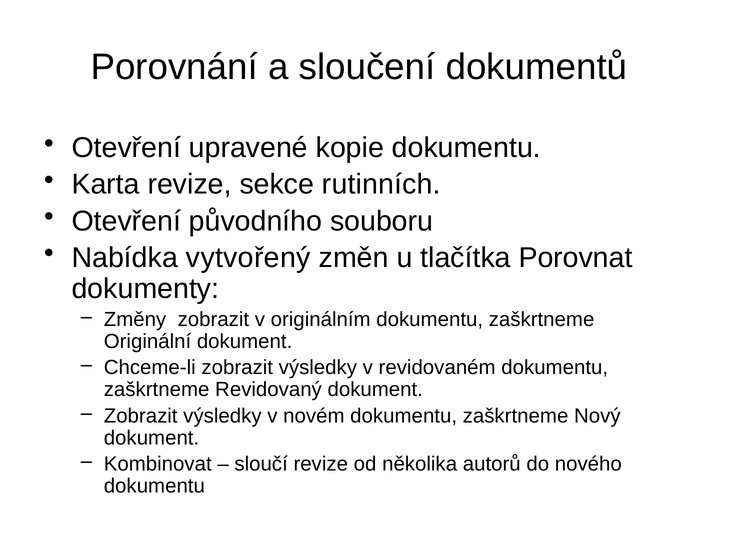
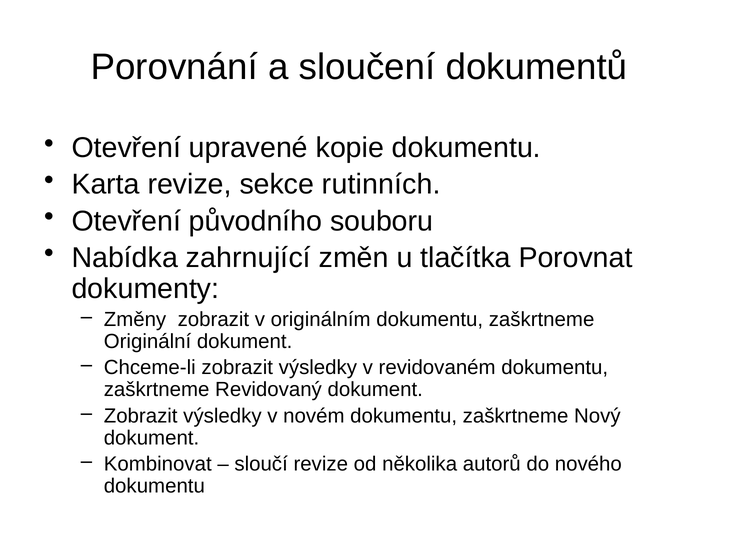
vytvořený: vytvořený -> zahrnující (248, 257)
